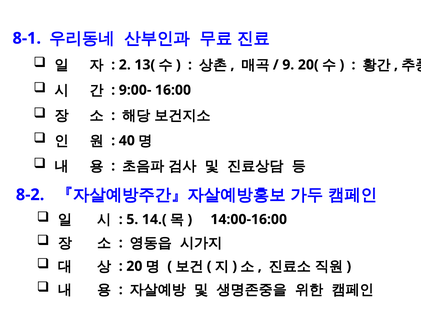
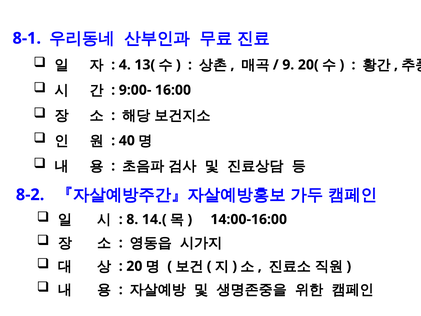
2: 2 -> 4 (125, 65)
5: 5 -> 8 (132, 219)
